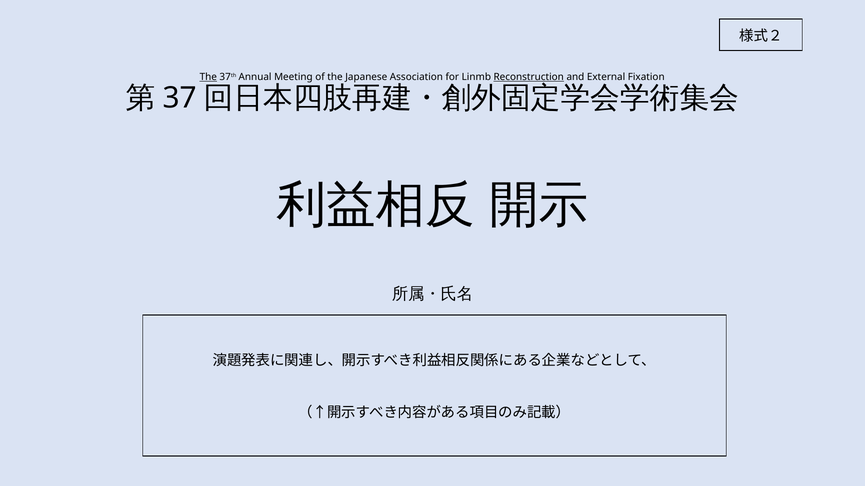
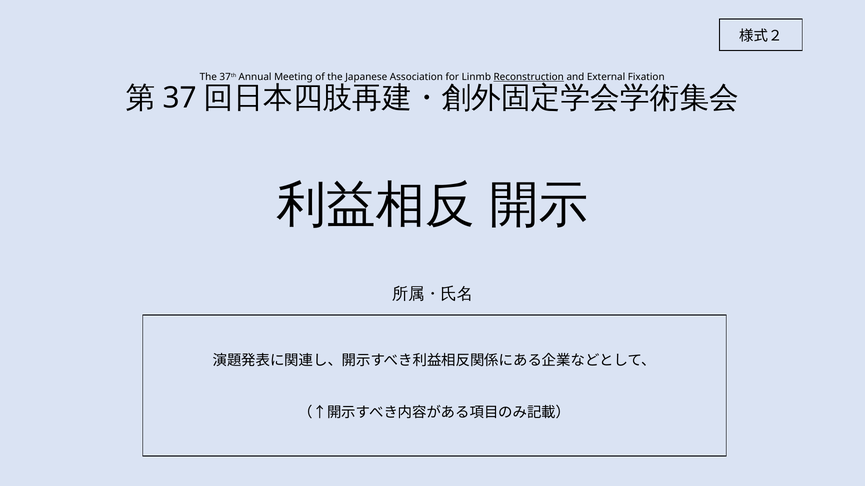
The underline: present -> none (208, 77)
